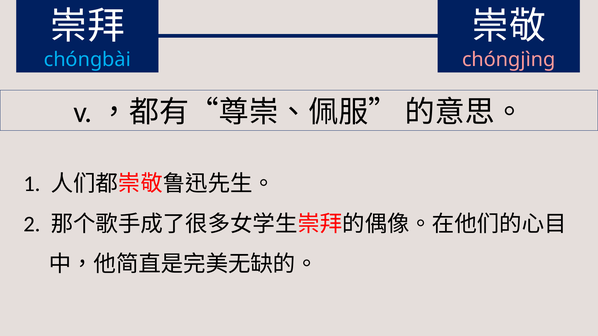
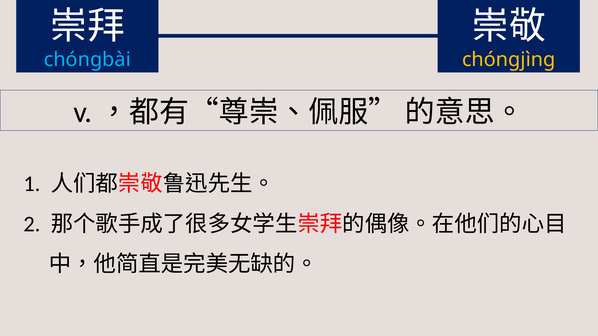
chóngjìng colour: pink -> yellow (509, 60)
